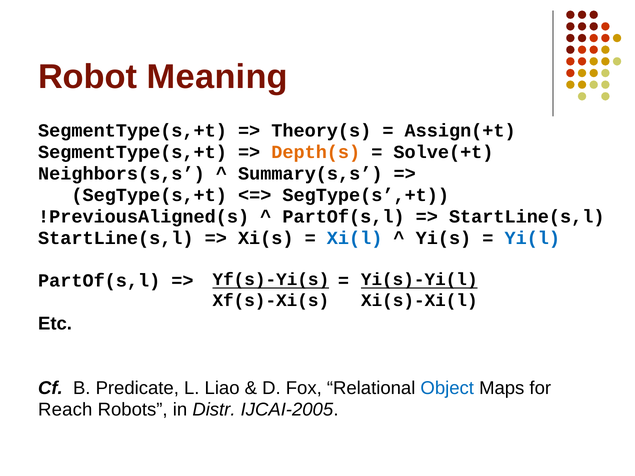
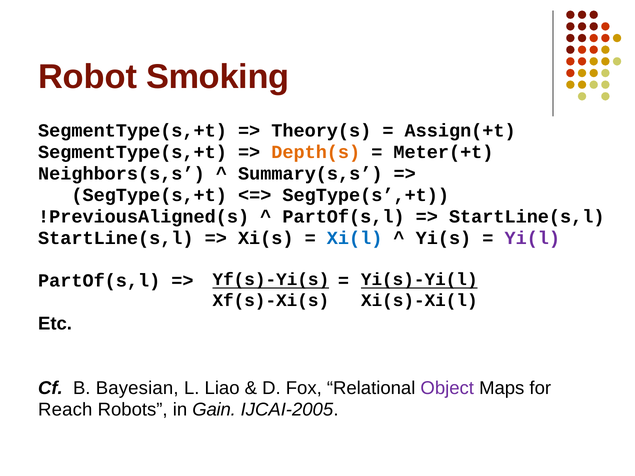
Meaning: Meaning -> Smoking (218, 77)
Solve(+t: Solve(+t -> Meter(+t (443, 152)
Yi(l colour: blue -> purple (532, 238)
Predicate: Predicate -> Bayesian (137, 388)
Object colour: blue -> purple (447, 388)
Distr: Distr -> Gain (214, 410)
